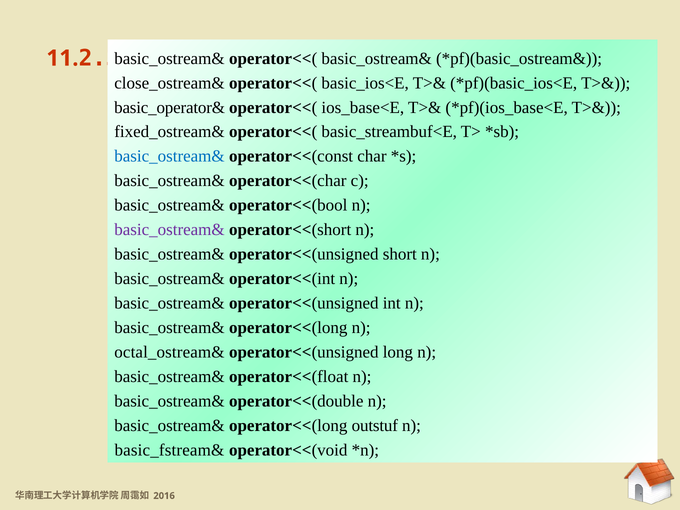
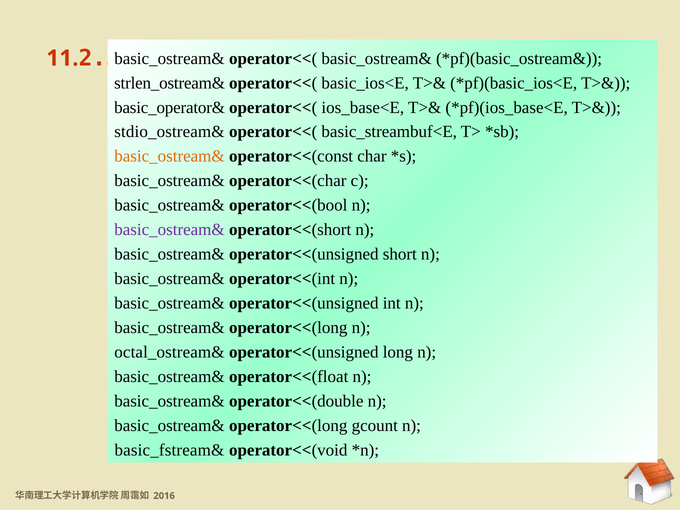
close_ostream&: close_ostream& -> strlen_ostream& (170, 83)
fixed_ostream&: fixed_ostream& -> stdio_ostream& (169, 132)
basic_ostream& colour: blue -> orange (169, 156)
outstuf: outstuf -> gcount (375, 425)
